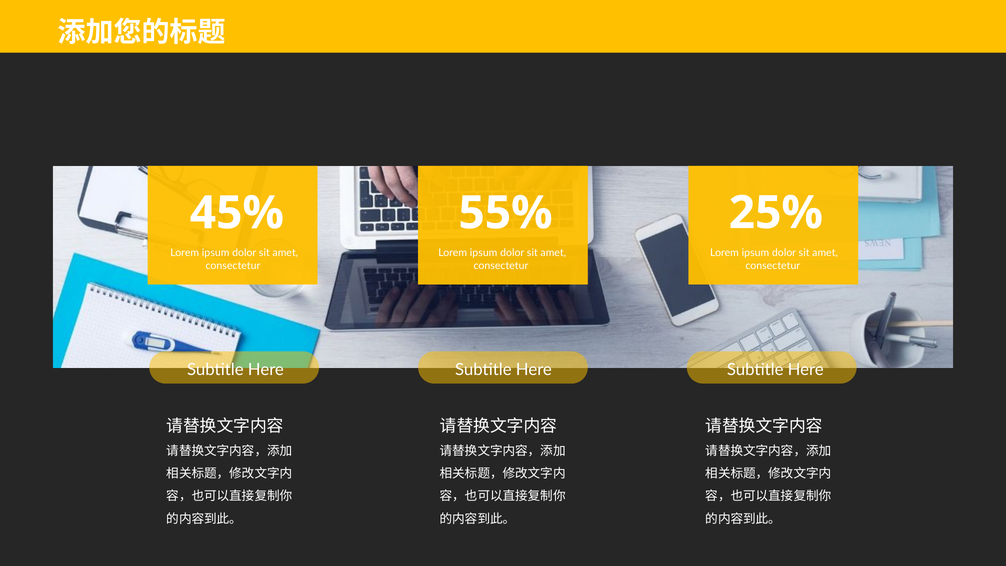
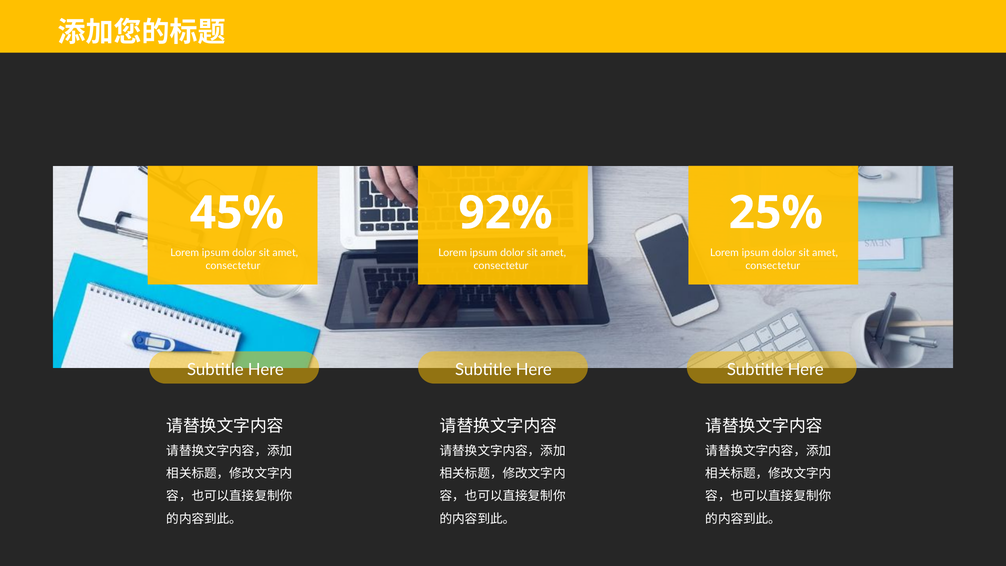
55%: 55% -> 92% (506, 213)
